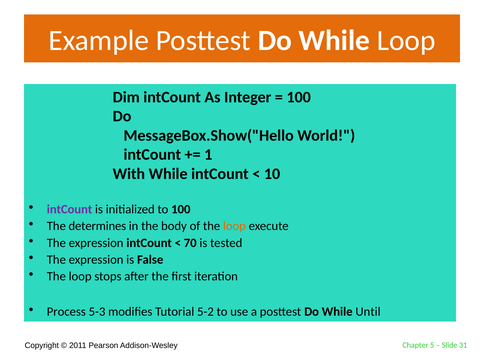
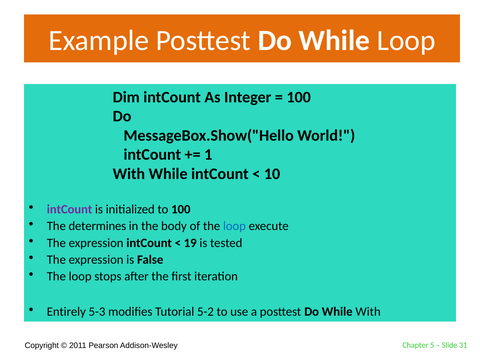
loop colour: orange -> blue (234, 226)
70: 70 -> 19 (190, 243)
Process: Process -> Entirely (66, 312)
While Until: Until -> With (368, 312)
